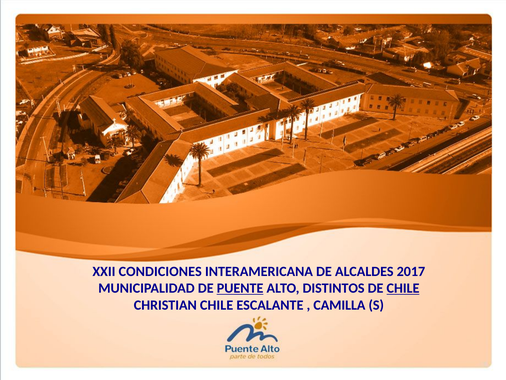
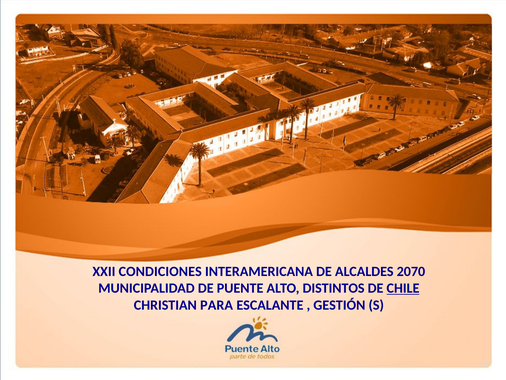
2017: 2017 -> 2070 (411, 271)
PUENTE underline: present -> none (240, 288)
CHRISTIAN CHILE: CHILE -> PARA (217, 305)
CAMILLA: CAMILLA -> GESTIÓN (339, 305)
